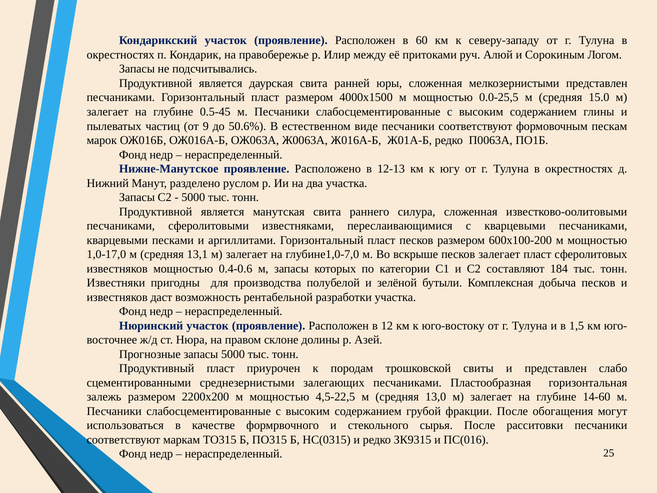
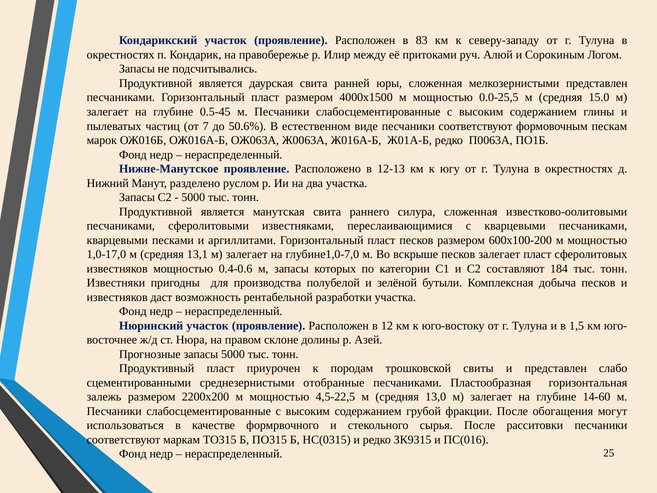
60: 60 -> 83 (422, 41)
9: 9 -> 7 (206, 126)
залегающих: залегающих -> отобранные (334, 383)
